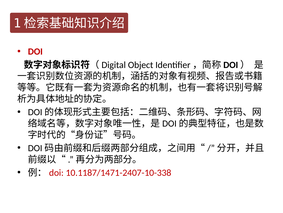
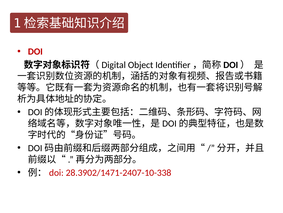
10.1187/1471-2407-10-338: 10.1187/1471-2407-10-338 -> 28.3902/1471-2407-10-338 (119, 172)
